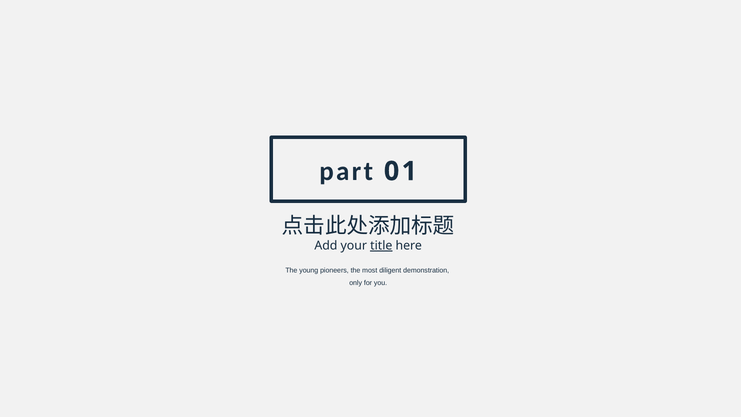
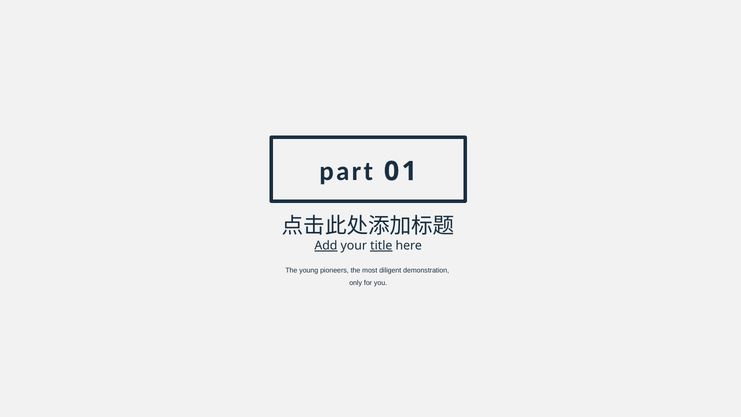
Add underline: none -> present (326, 246)
